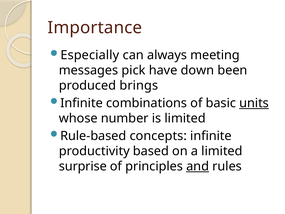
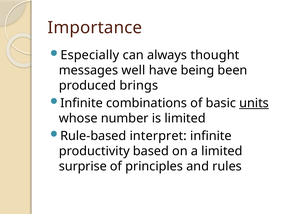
meeting: meeting -> thought (215, 55)
pick: pick -> well (133, 70)
down: down -> being (197, 70)
concepts: concepts -> interpret (158, 136)
and underline: present -> none (198, 166)
